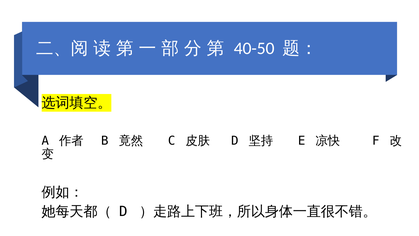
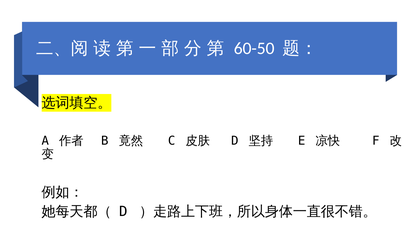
40-50: 40-50 -> 60-50 (254, 48)
